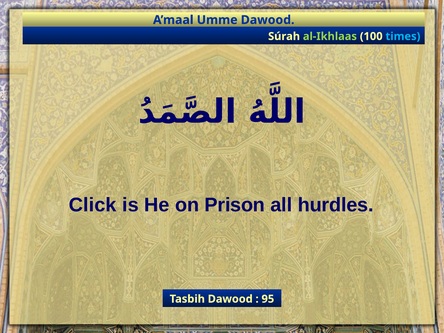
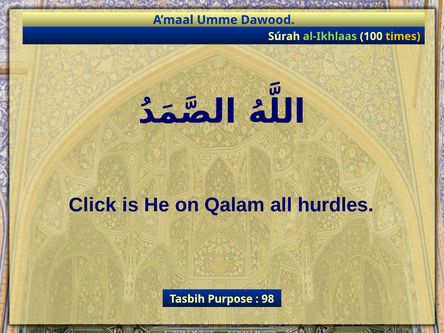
times colour: light blue -> yellow (403, 36)
Prison: Prison -> Qalam (235, 205)
Tasbih Dawood: Dawood -> Purpose (230, 299)
95: 95 -> 98 (268, 299)
